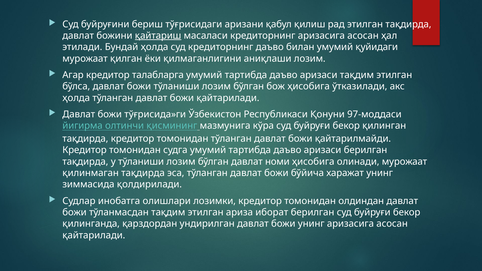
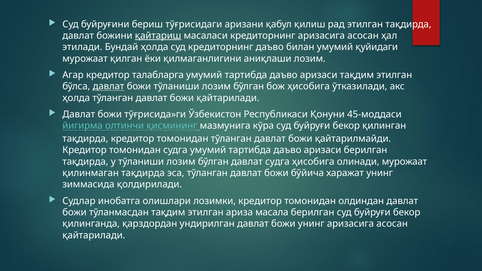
давлат underline: none -> present (109, 86)
97-моддаси: 97-моддаси -> 45-моддаси (374, 114)
давлат номи: номи -> судга (277, 162)
иборат: иборат -> масала (272, 212)
